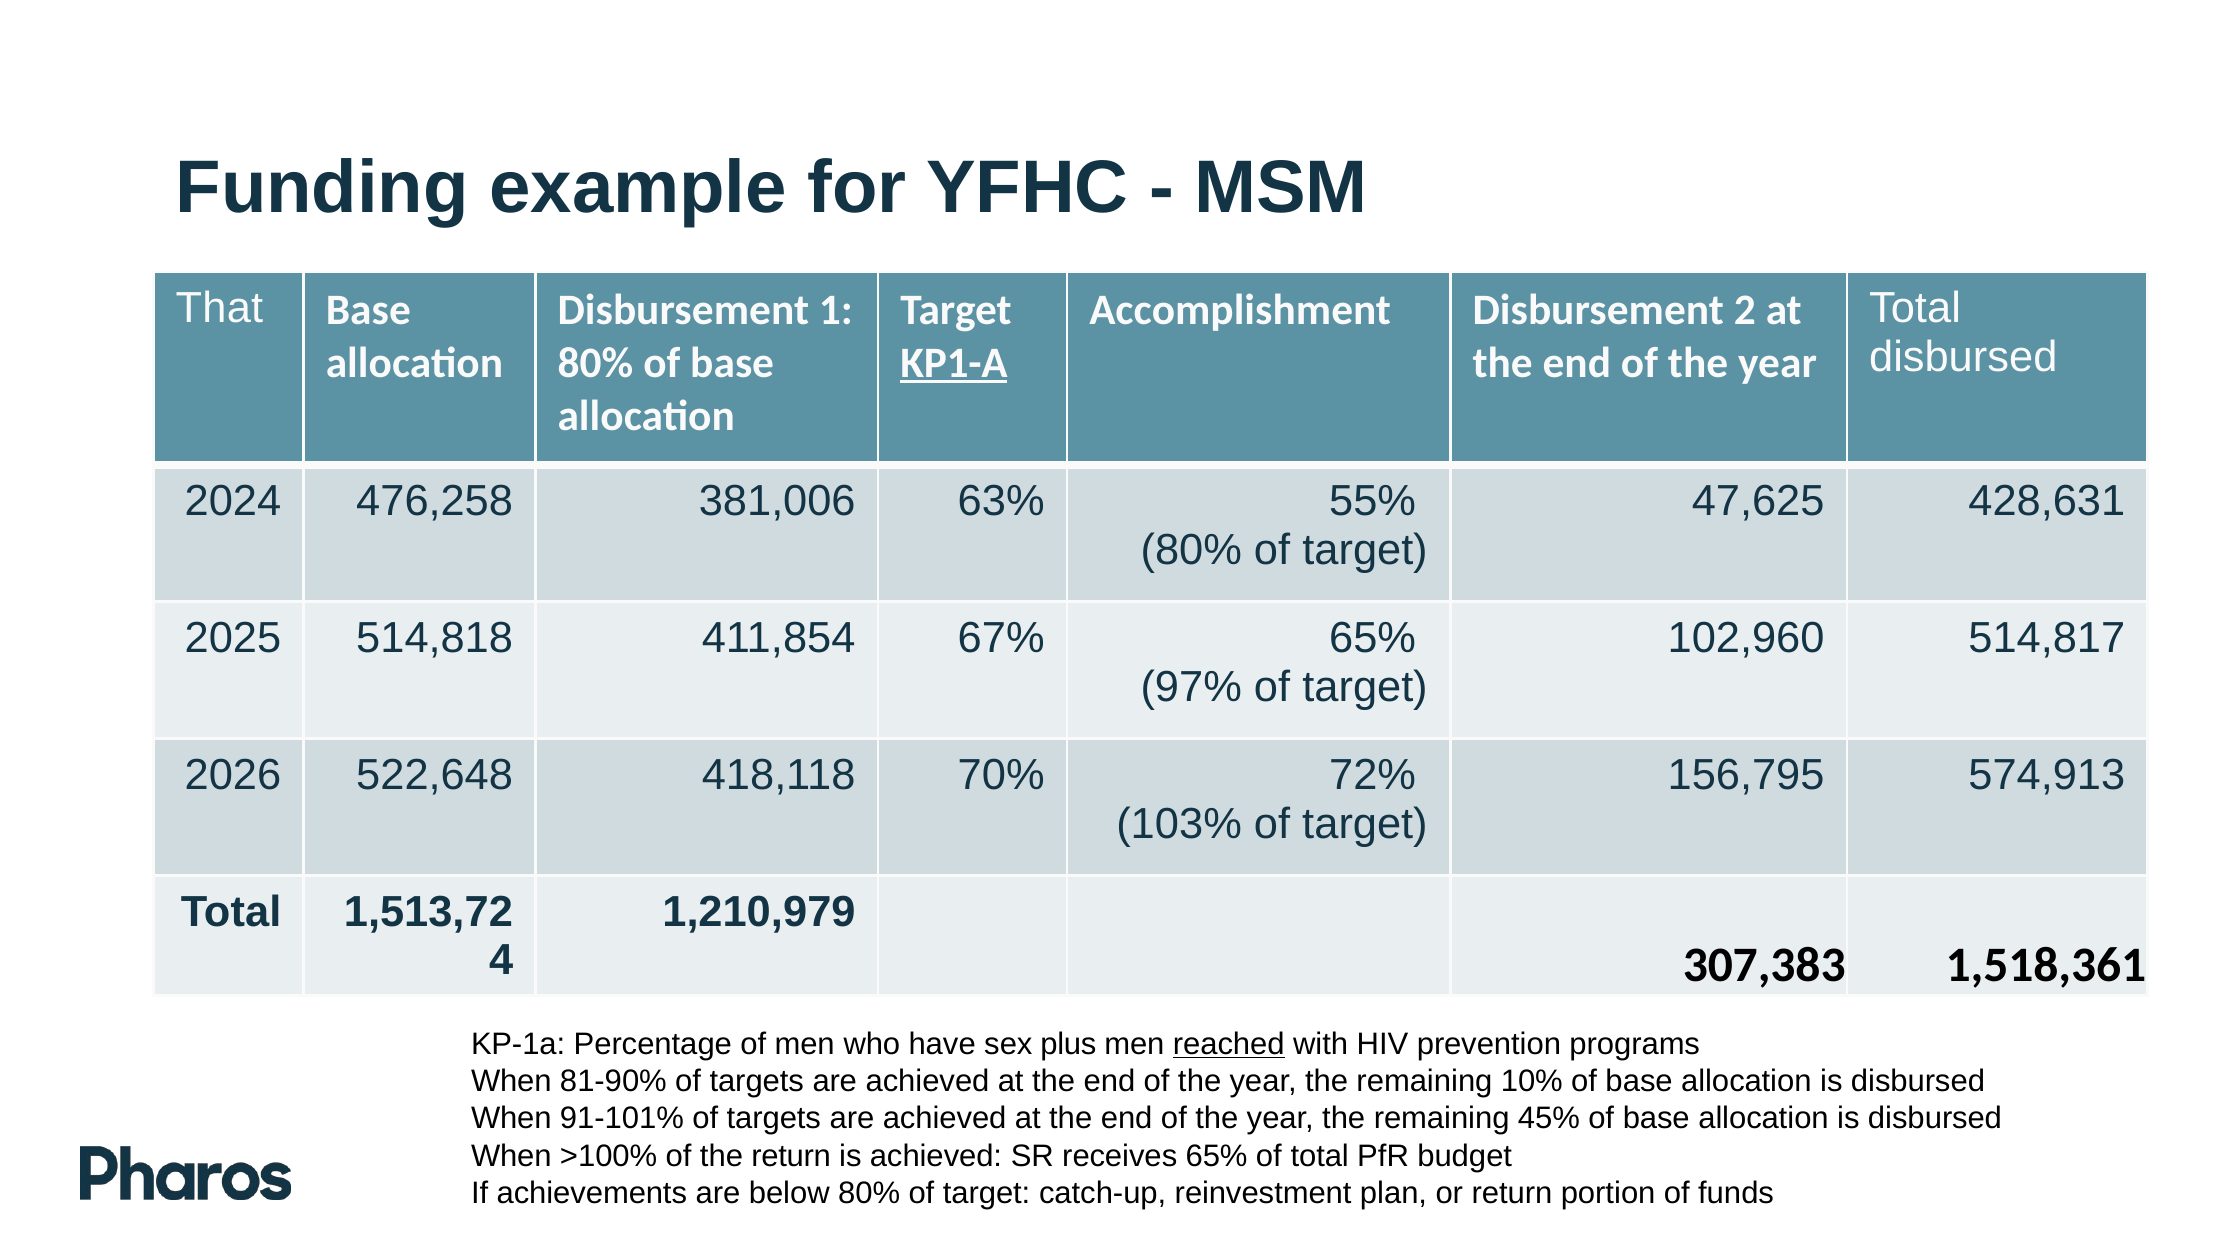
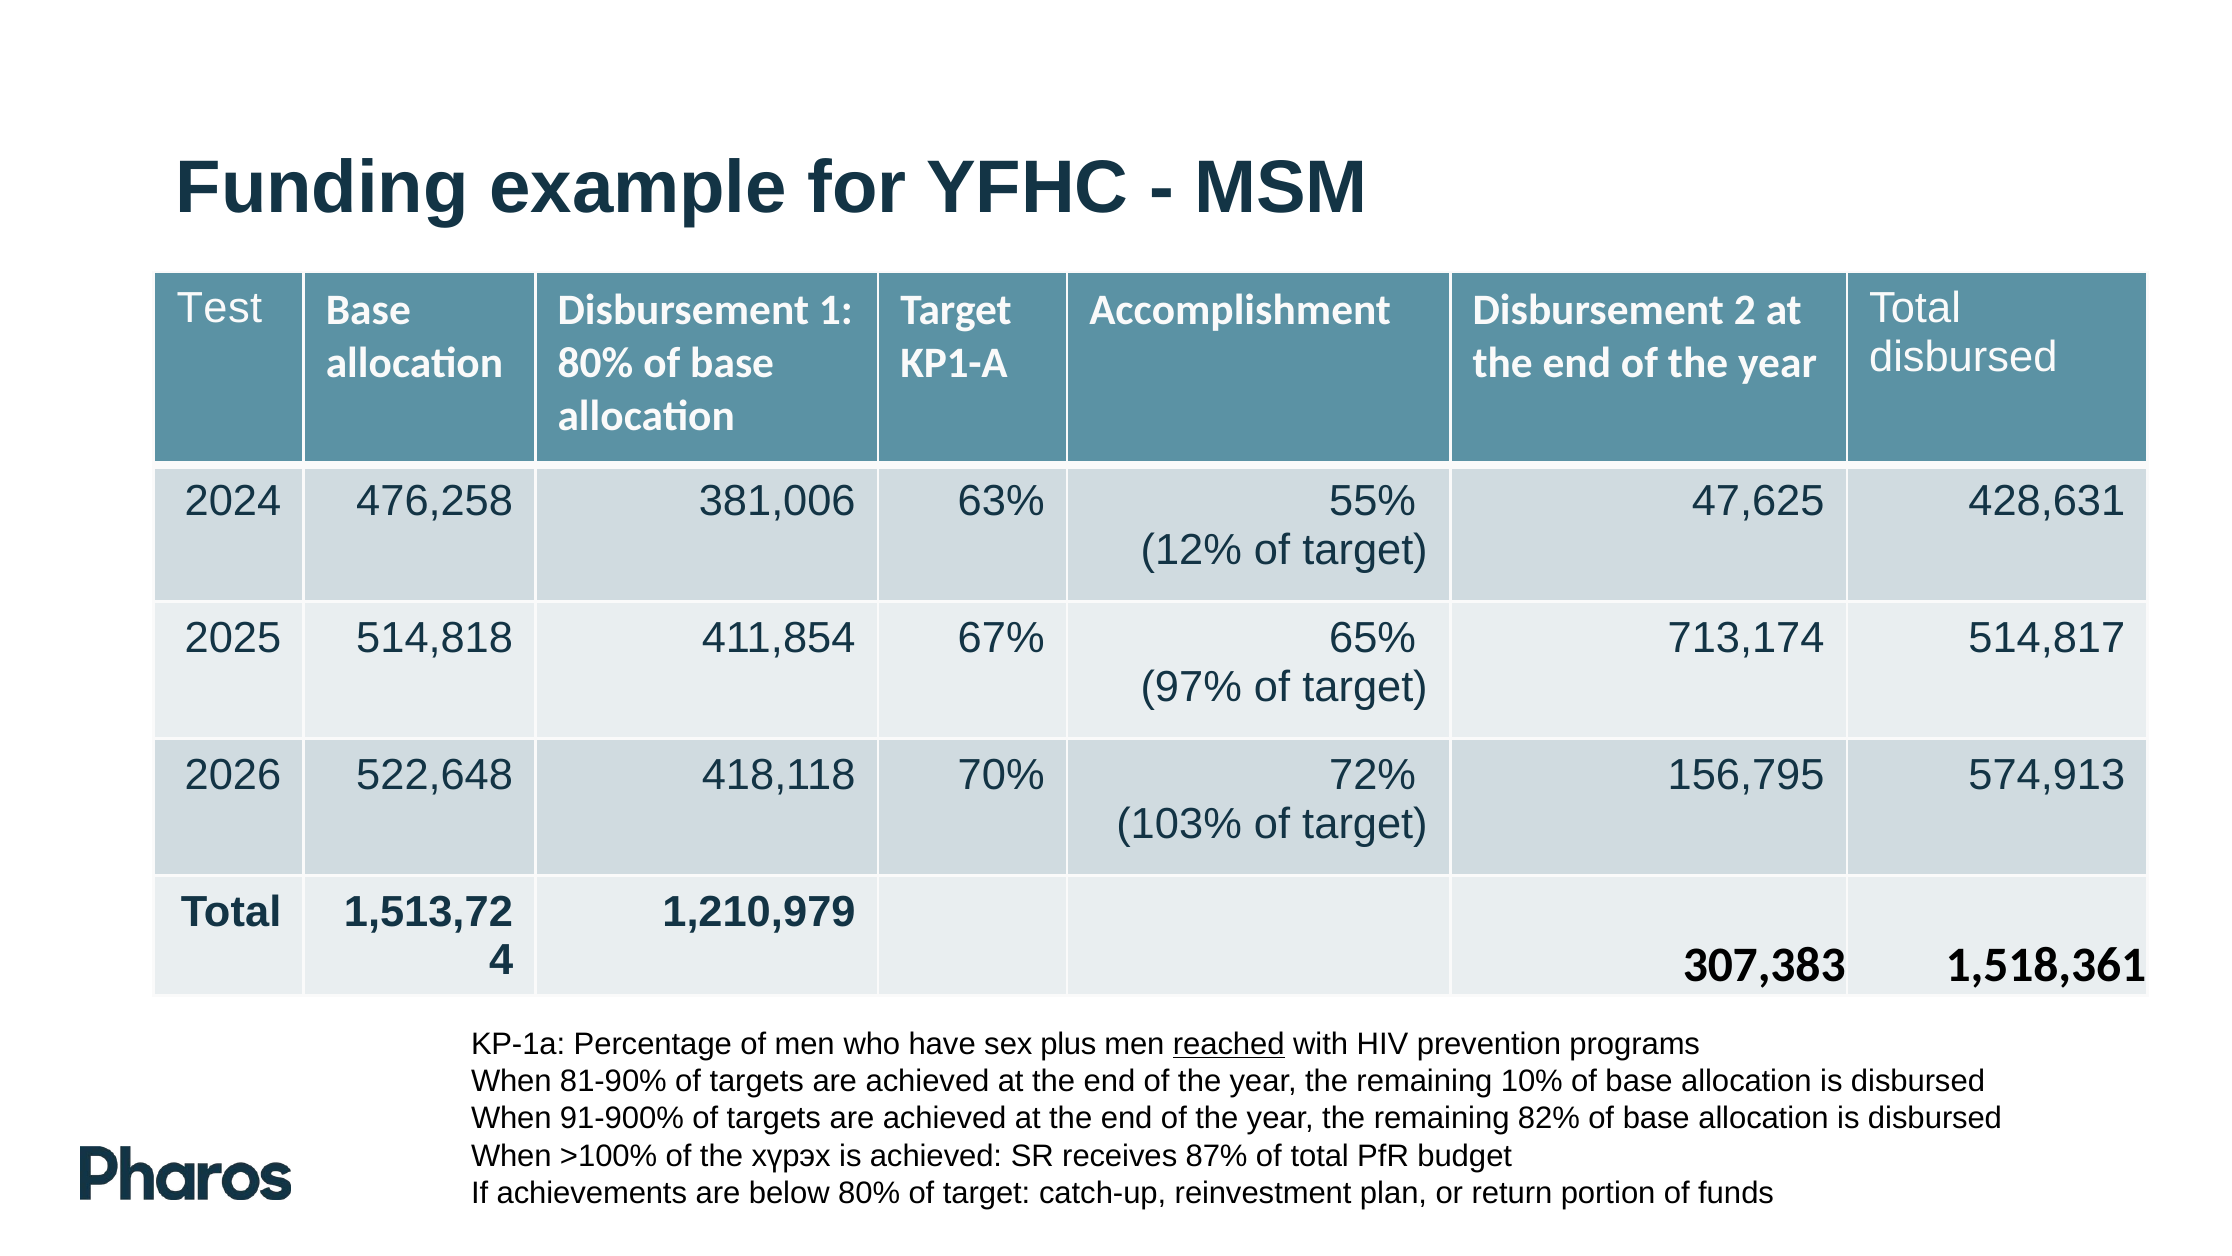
That: That -> Test (219, 308)
KP1-A underline: present -> none (954, 363)
80%: 80% -> 12% (1191, 550)
102,960: 102,960 -> 713,174 (1746, 638)
91-101%: 91-101% -> 91-900% (622, 1118)
45%: 45% -> 82% (1549, 1118)
the return: return -> хүрэх (791, 1156)
receives 65%: 65% -> 87% (1217, 1156)
